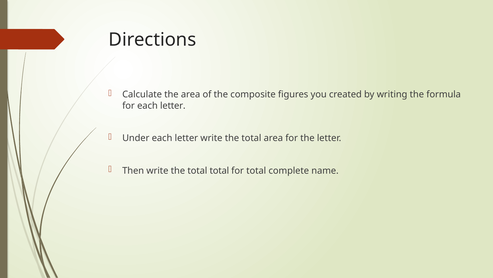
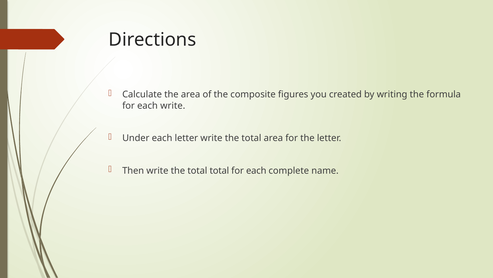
for each letter: letter -> write (173, 105)
total: total -> each (256, 170)
